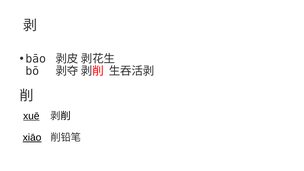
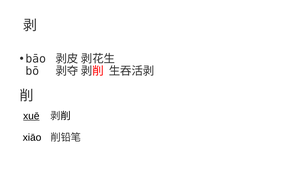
xiāo underline: present -> none (32, 138)
